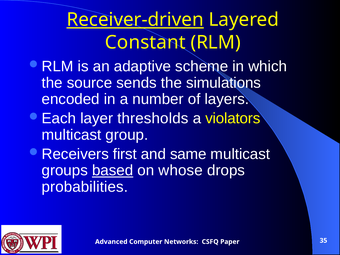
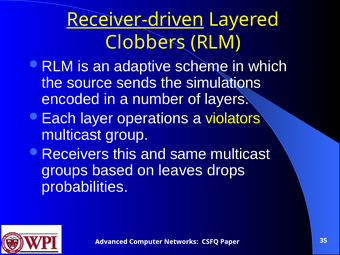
Constant: Constant -> Clobbers (145, 42)
thresholds: thresholds -> operations (153, 118)
first: first -> this (125, 154)
based underline: present -> none (113, 170)
whose: whose -> leaves (181, 170)
